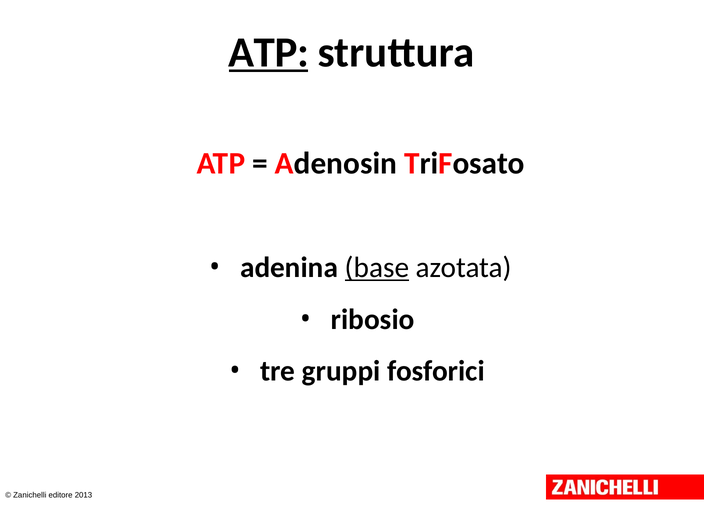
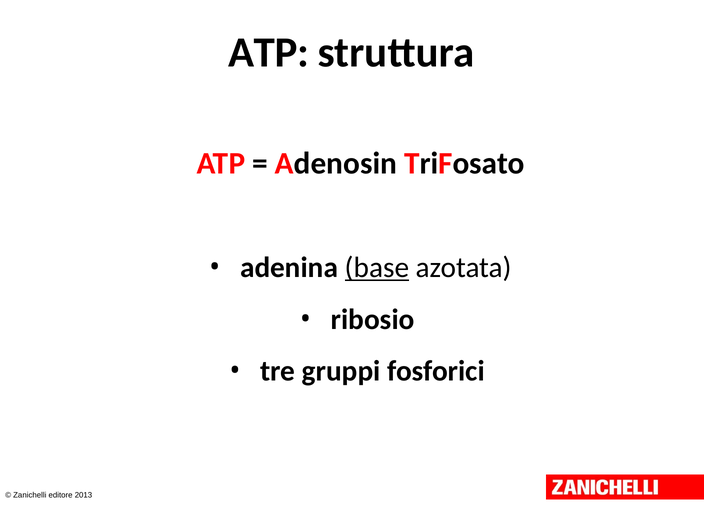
ATP underline: present -> none (269, 52)
